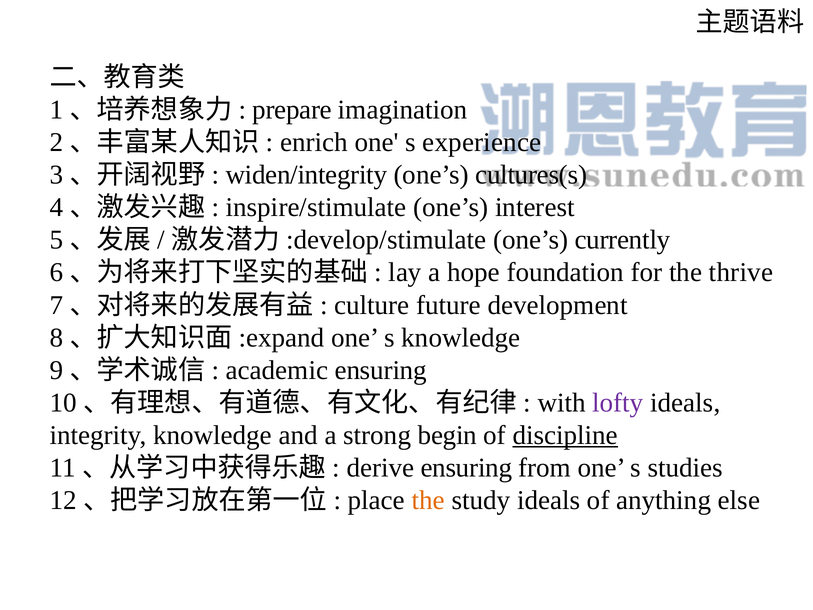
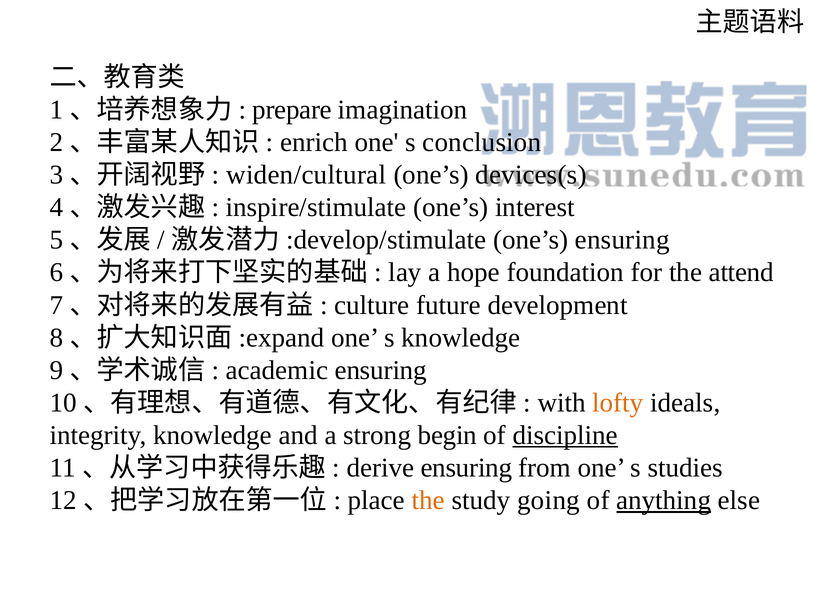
experience: experience -> conclusion (482, 142)
widen/integrity: widen/integrity -> widen/cultural (306, 175)
cultures(s: cultures(s -> devices(s (531, 175)
one’s currently: currently -> ensuring (622, 240)
thrive: thrive -> attend (741, 272)
lofty colour: purple -> orange (618, 403)
study ideals: ideals -> going (549, 500)
anything underline: none -> present (664, 500)
